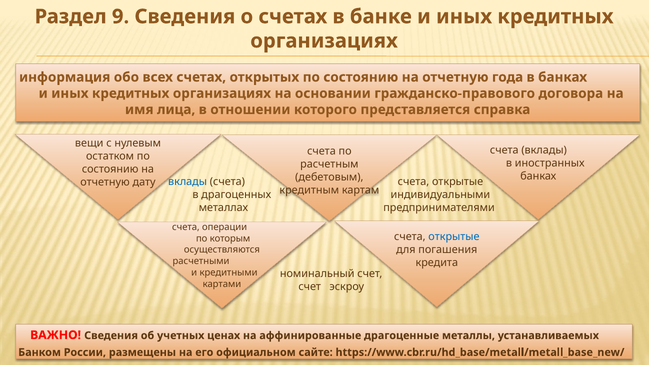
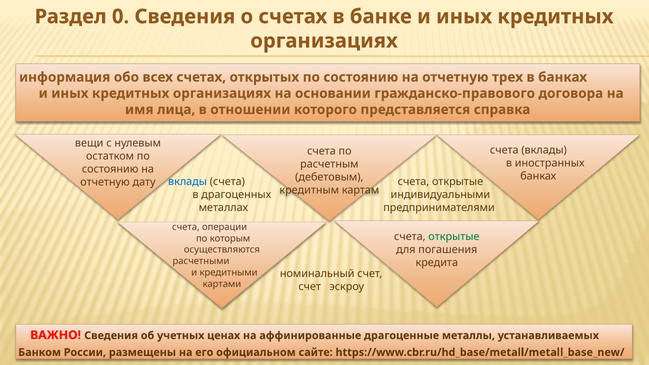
9: 9 -> 0 (121, 17)
года: года -> трех (508, 77)
открытые colour: blue -> green (454, 237)
